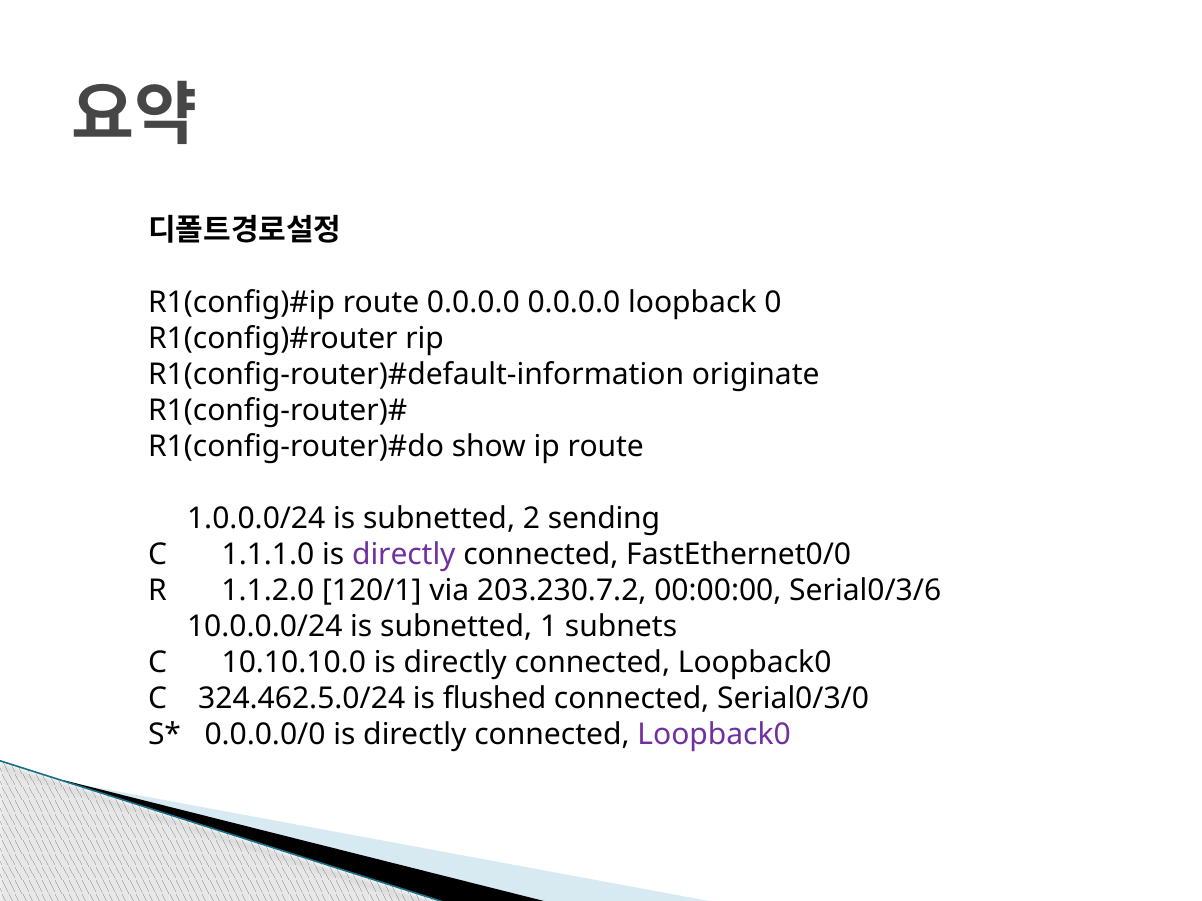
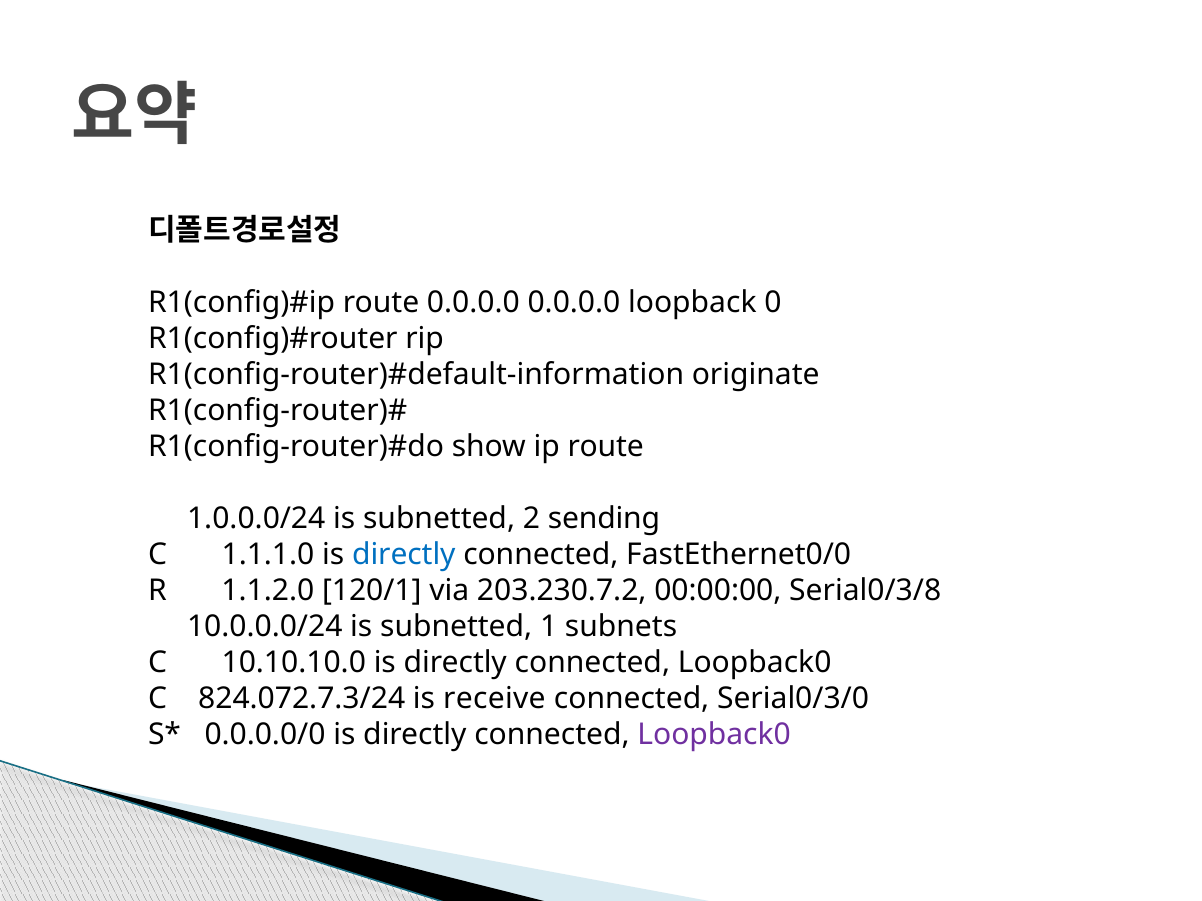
directly colour: purple -> blue (404, 555)
Serial0/3/6: Serial0/3/6 -> Serial0/3/8 (865, 591)
324.462.5.0/24: 324.462.5.0/24 -> 824.072.7.3/24 (302, 699)
flushed: flushed -> receive (494, 699)
